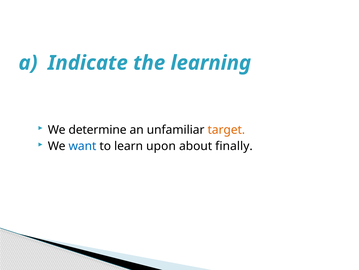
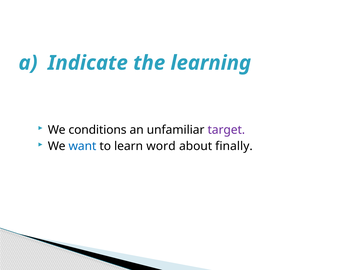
determine: determine -> conditions (98, 129)
target colour: orange -> purple (226, 129)
upon: upon -> word (161, 146)
